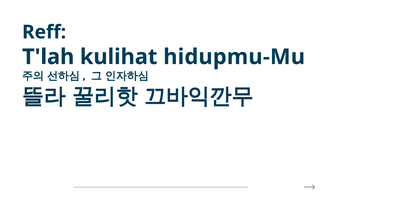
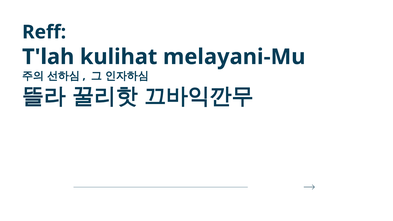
hidupmu-Mu: hidupmu-Mu -> melayani-Mu (234, 57)
